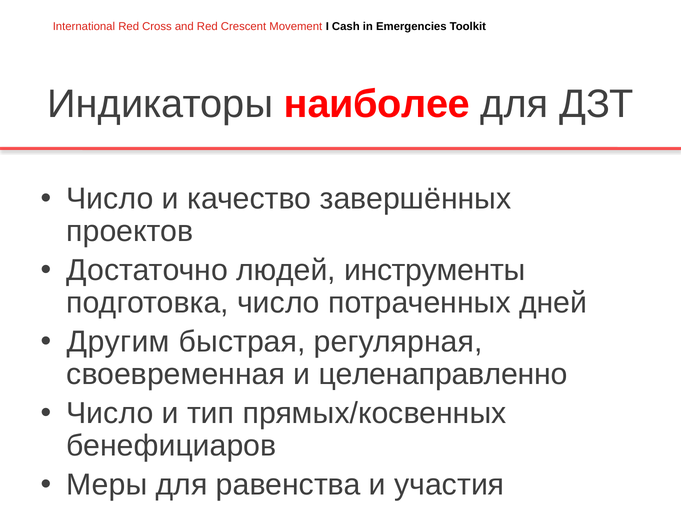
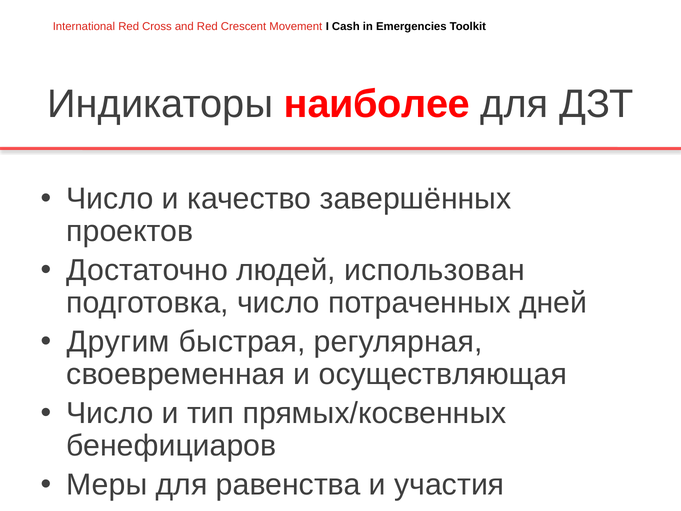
инструменты: инструменты -> использован (435, 270)
целенаправленно: целенаправленно -> осуществляющая (443, 374)
